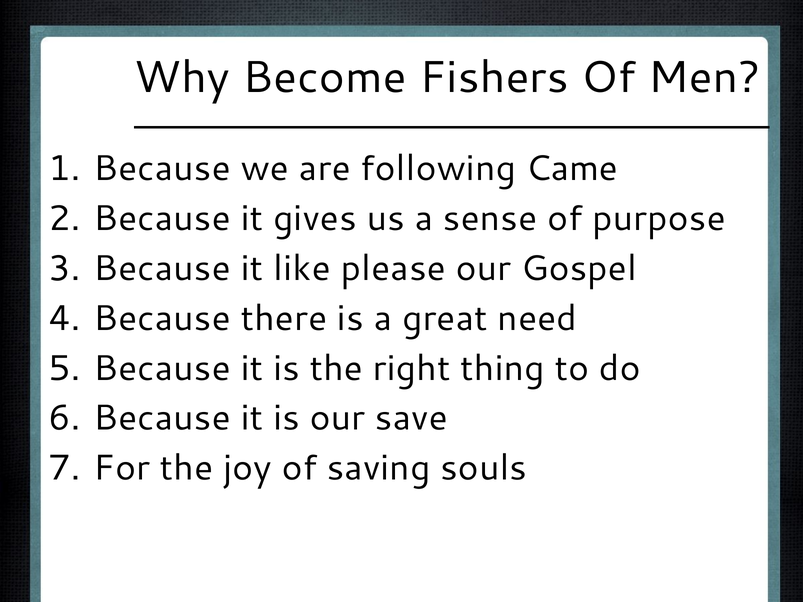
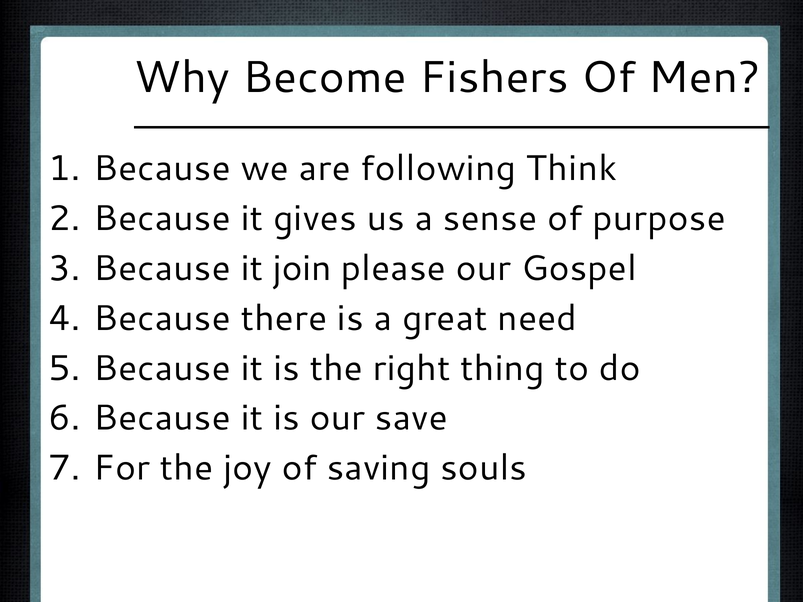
Came: Came -> Think (572, 168)
like: like -> join (302, 268)
